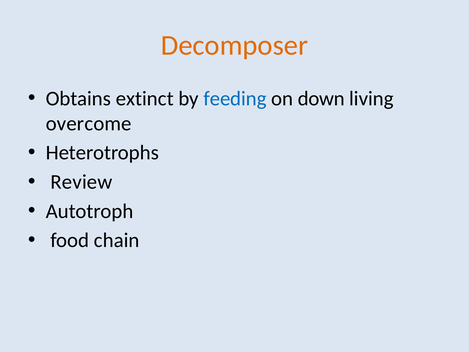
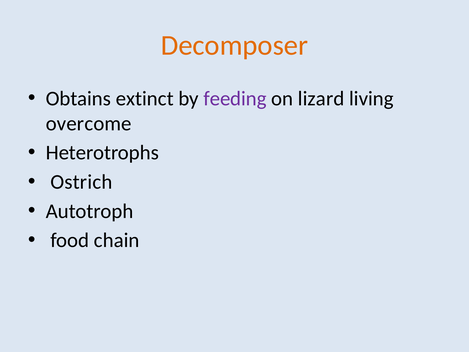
feeding colour: blue -> purple (235, 98)
down: down -> lizard (321, 98)
Review: Review -> Ostrich (81, 182)
